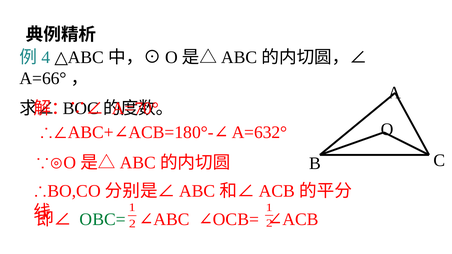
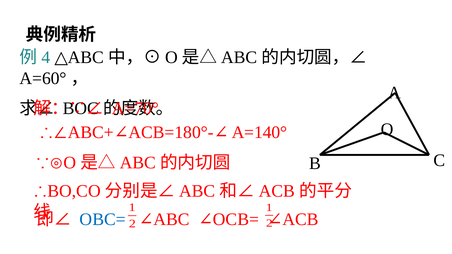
A=66°: A=66° -> A=60° (43, 79)
A=632°: A=632° -> A=140° (259, 132)
OBC= colour: green -> blue (103, 220)
